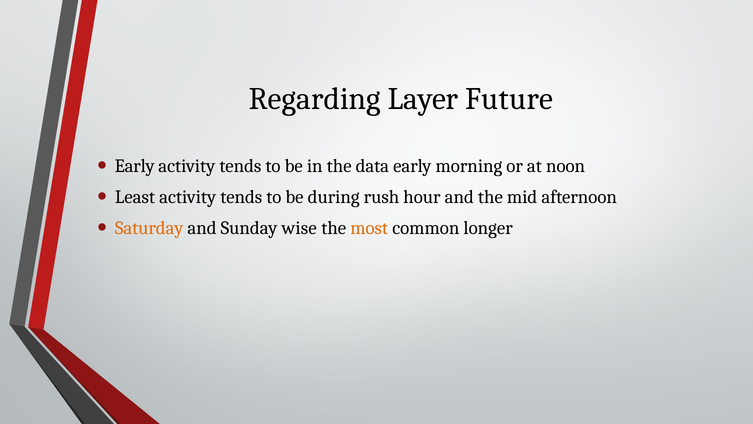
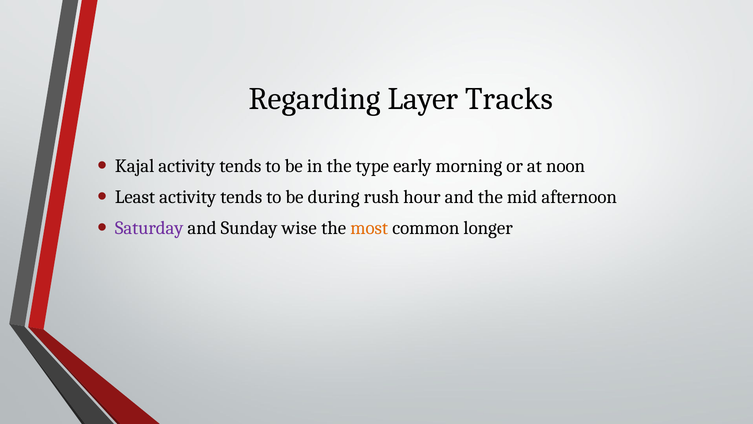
Future: Future -> Tracks (509, 99)
Early: Early -> Kajal (135, 166)
data: data -> type (372, 166)
Saturday colour: orange -> purple (149, 228)
